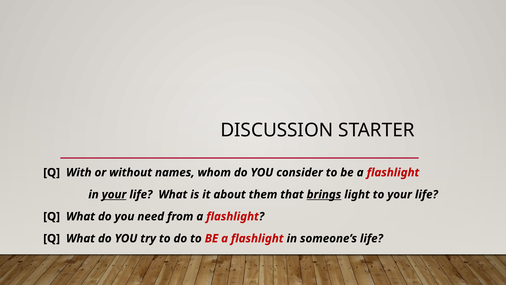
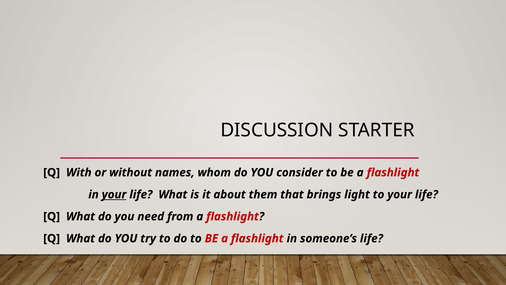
brings underline: present -> none (324, 194)
